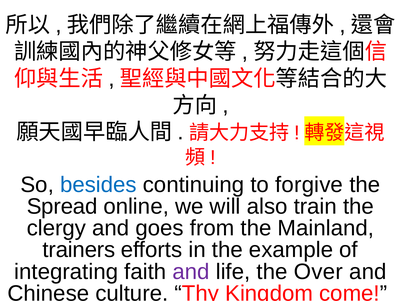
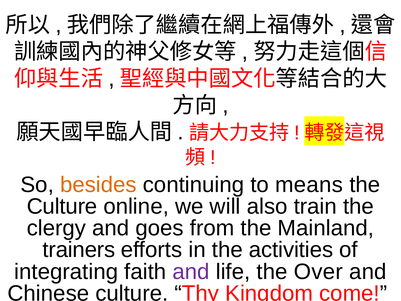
besides colour: blue -> orange (98, 185)
forgive: forgive -> means (309, 185)
Spread: Spread -> Culture (62, 206)
example: example -> activities (291, 250)
